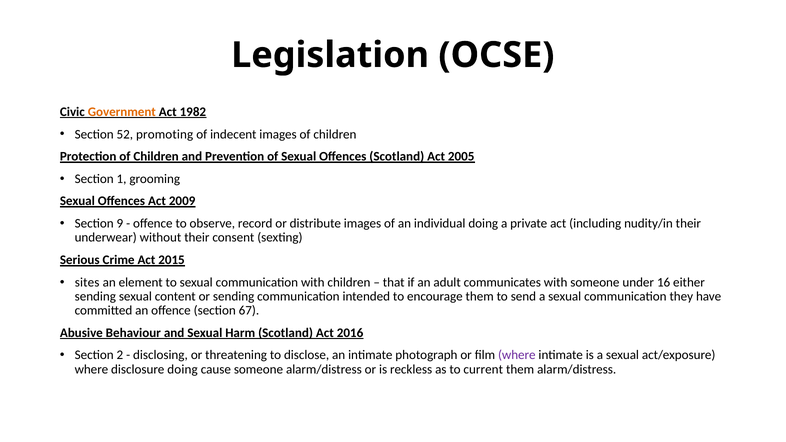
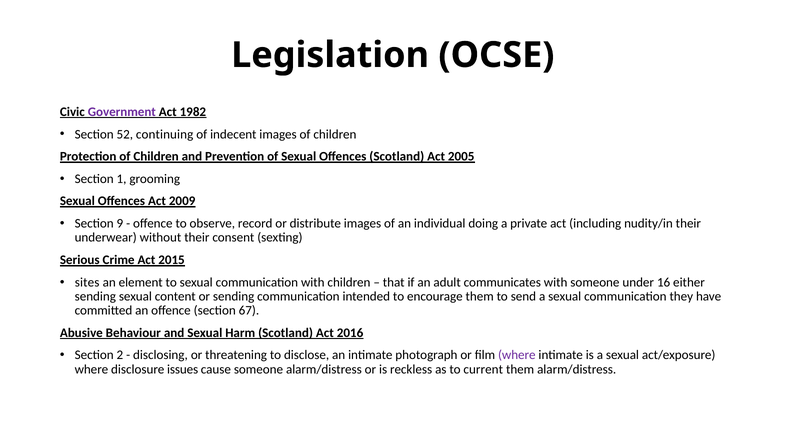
Government colour: orange -> purple (122, 112)
promoting: promoting -> continuing (165, 134)
disclosure doing: doing -> issues (183, 369)
